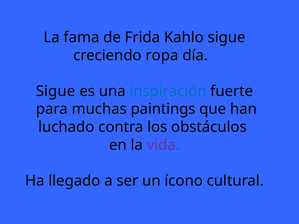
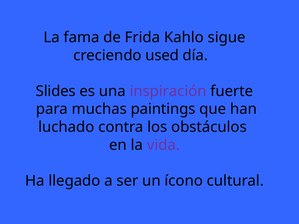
ropa: ropa -> used (162, 55)
Sigue: Sigue -> Slides (56, 91)
inspiración colour: blue -> purple (168, 91)
